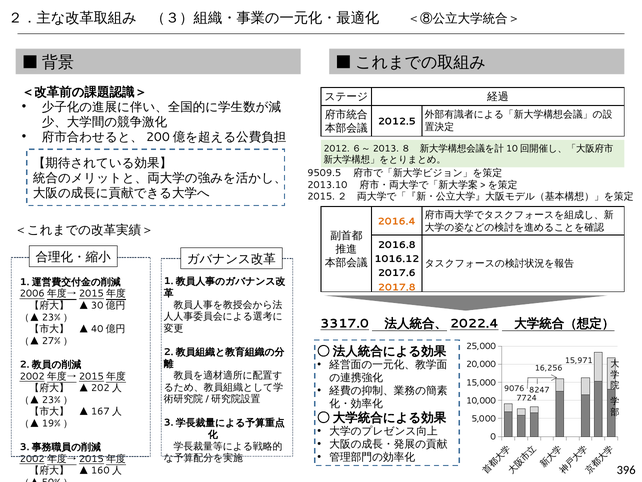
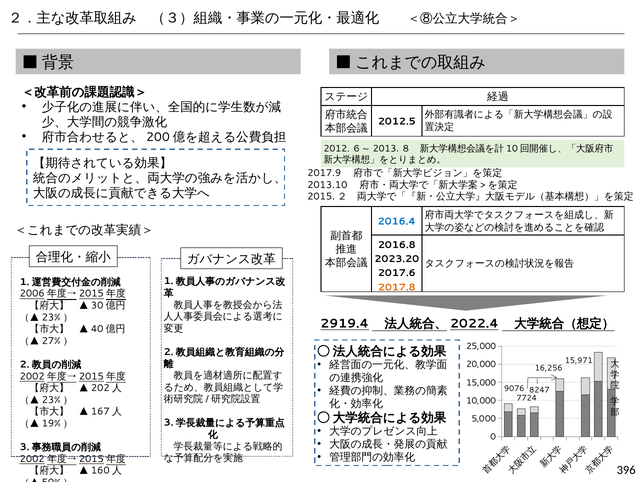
9509.5: 9509.5 -> 2017.9 (324, 173)
2016.4 colour: orange -> blue (397, 221)
1016.12: 1016.12 -> 2023.20 (397, 259)
3317.0: 3317.0 -> 2919.4 (345, 323)
